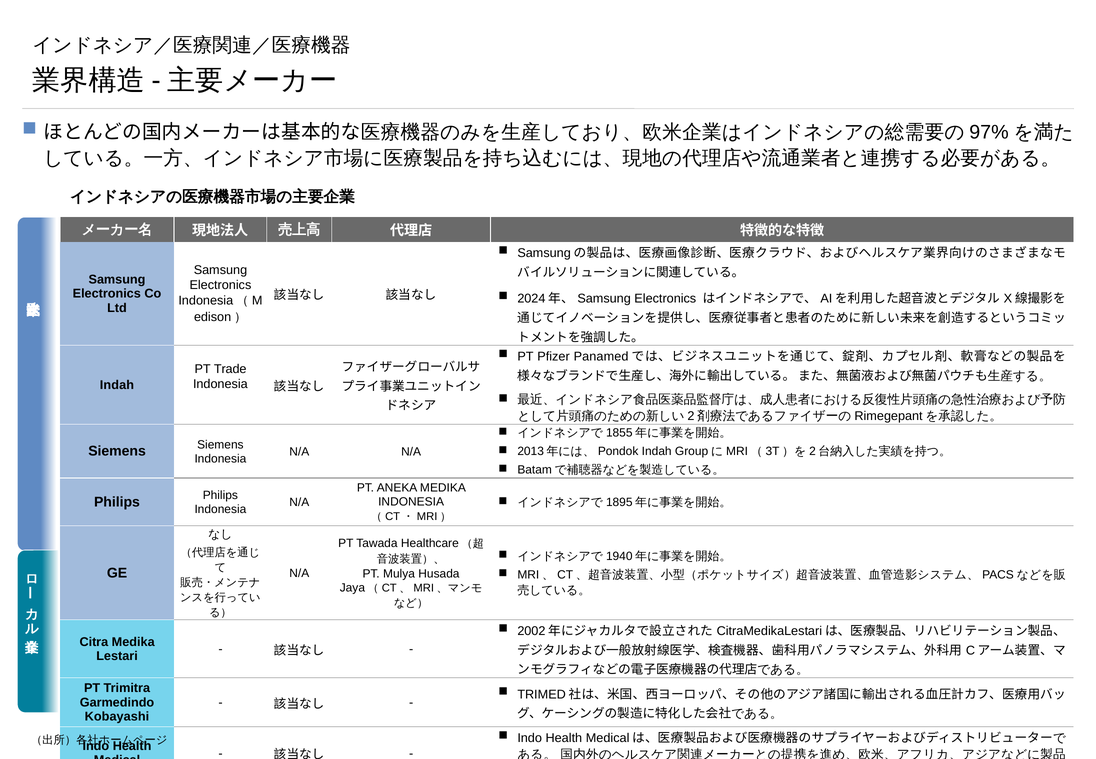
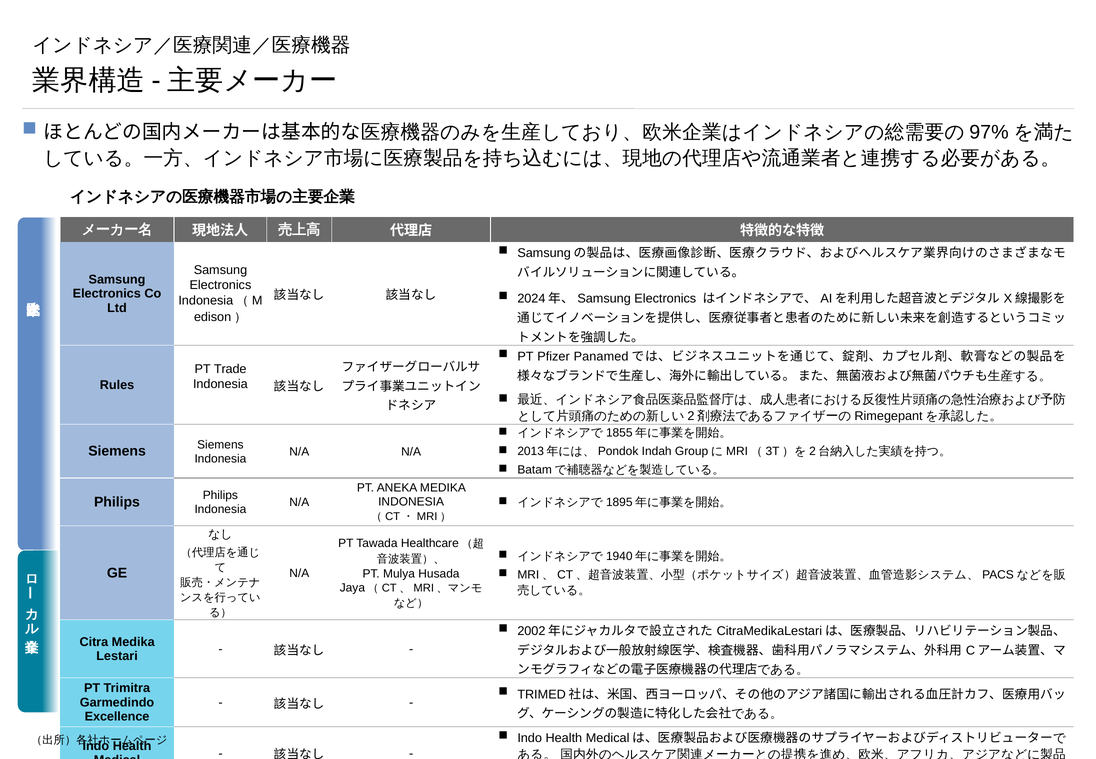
Indah: Indah -> Rules (117, 385)
Kobayashi: Kobayashi -> Excellence (117, 716)
